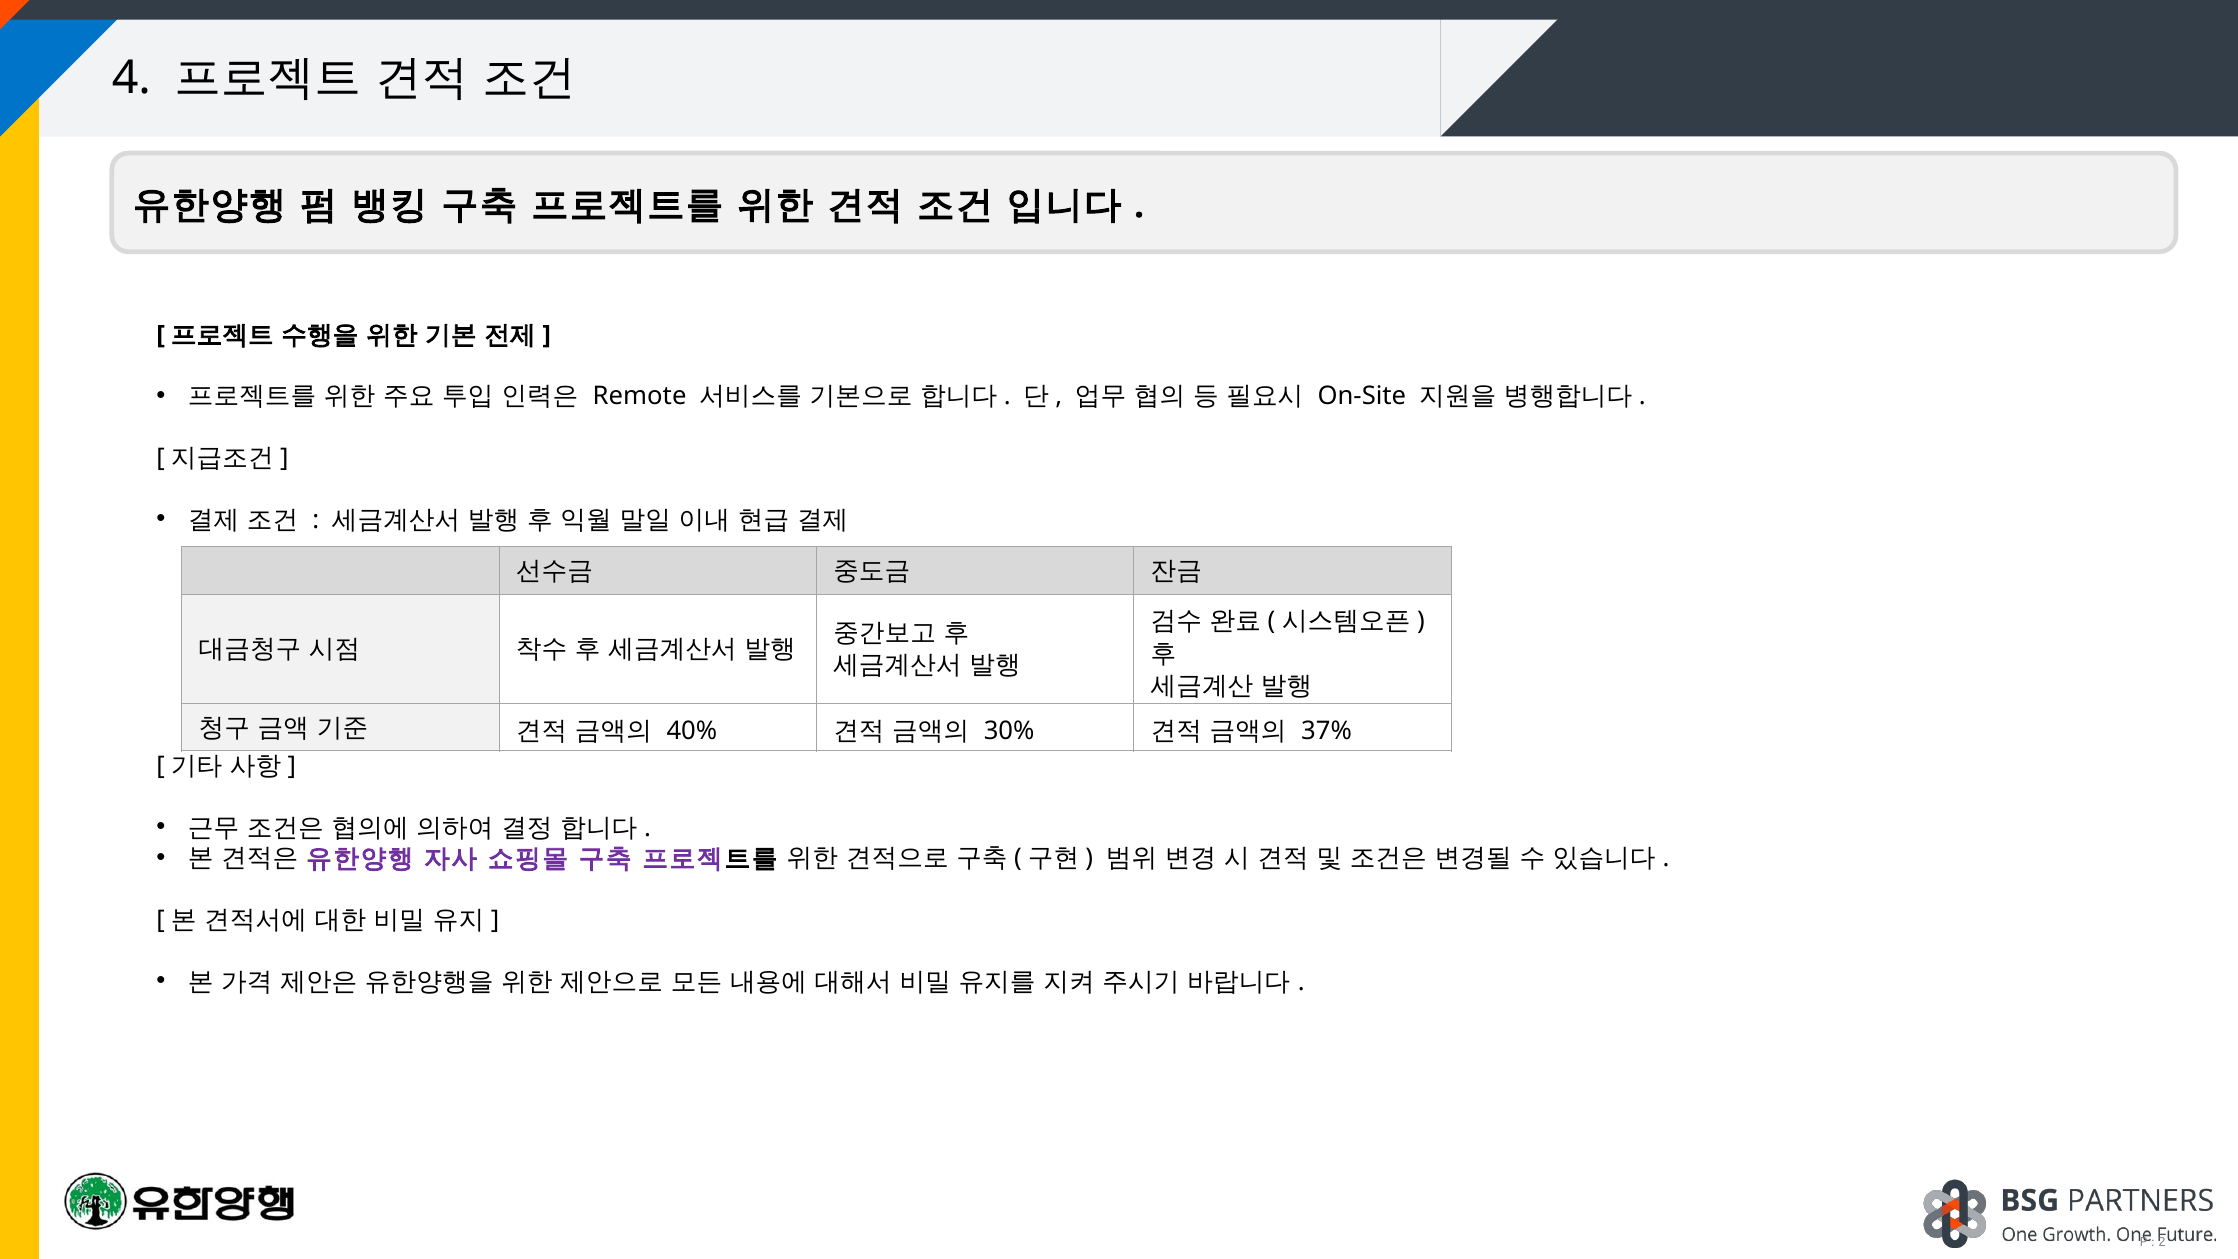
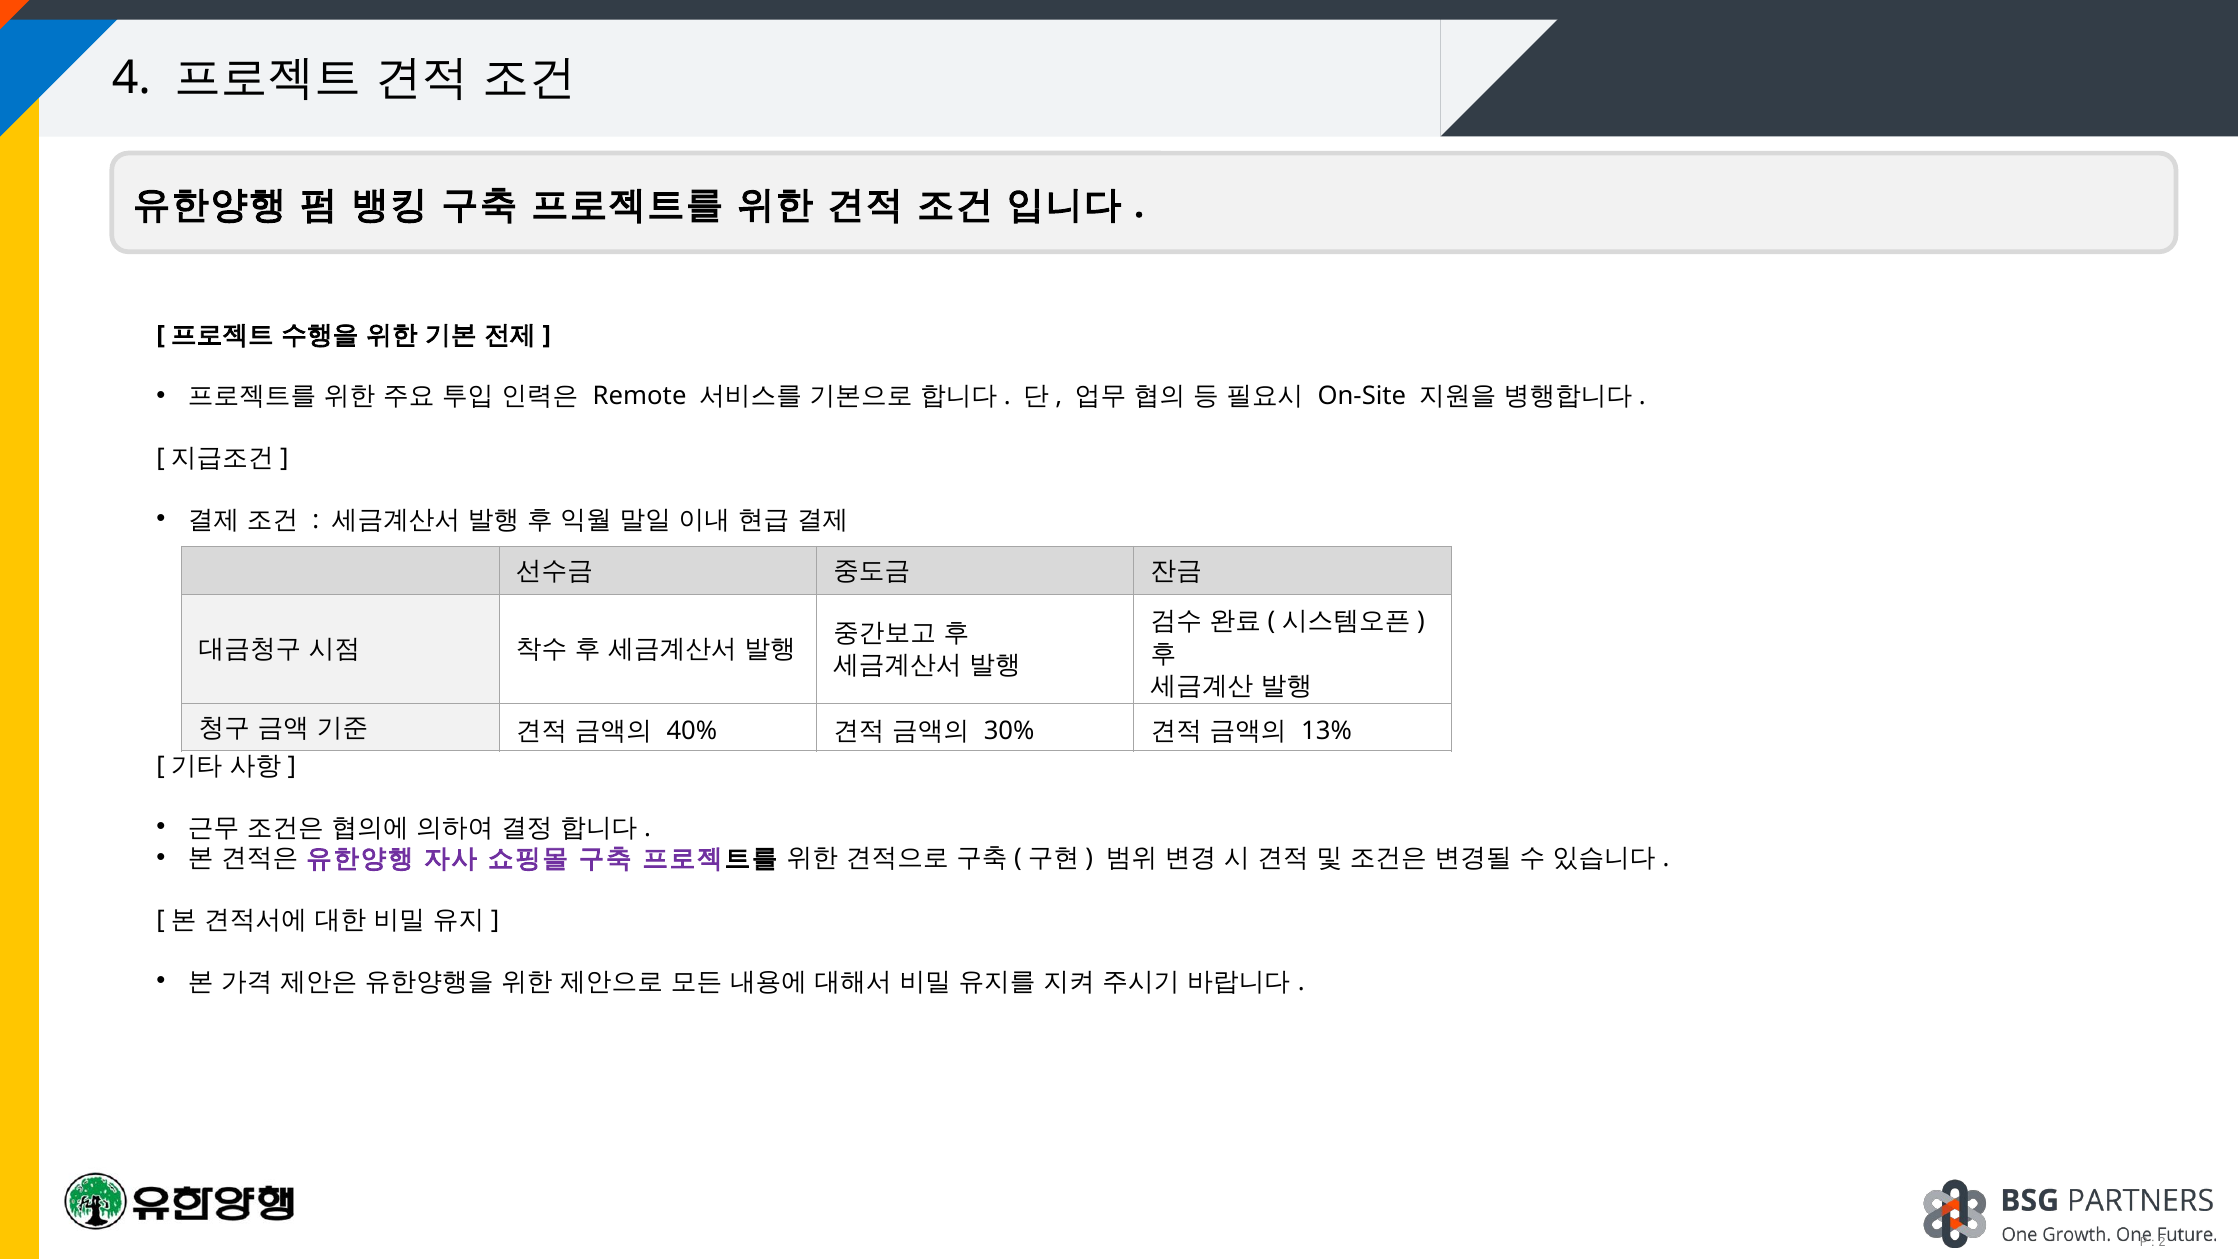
37%: 37% -> 13% (1326, 731)
